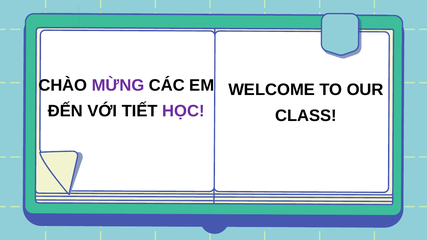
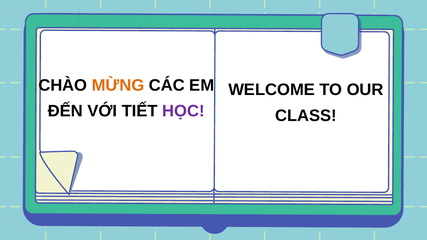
MỪNG colour: purple -> orange (118, 85)
